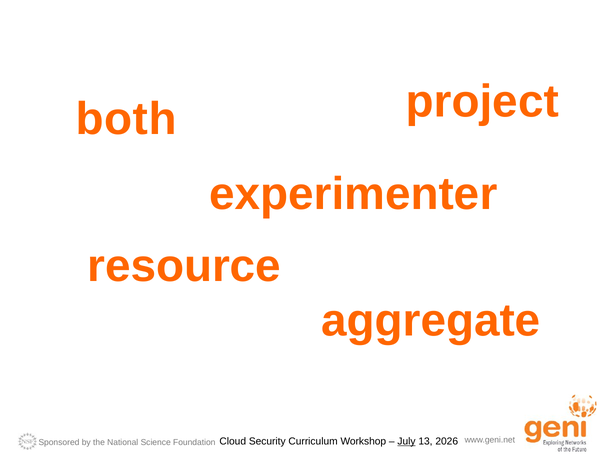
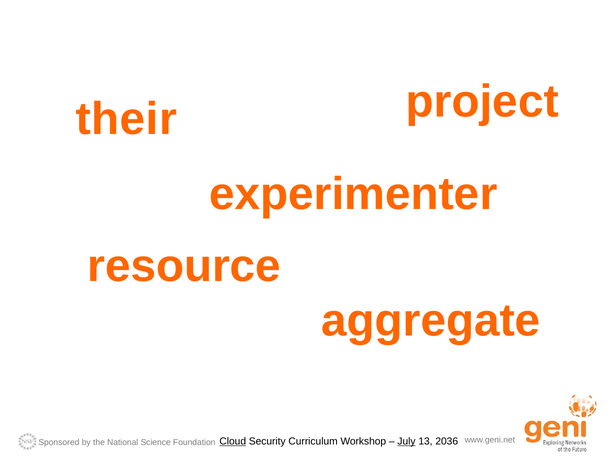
both: both -> their (126, 119)
Cloud underline: none -> present (233, 441)
2026: 2026 -> 2036 (447, 441)
